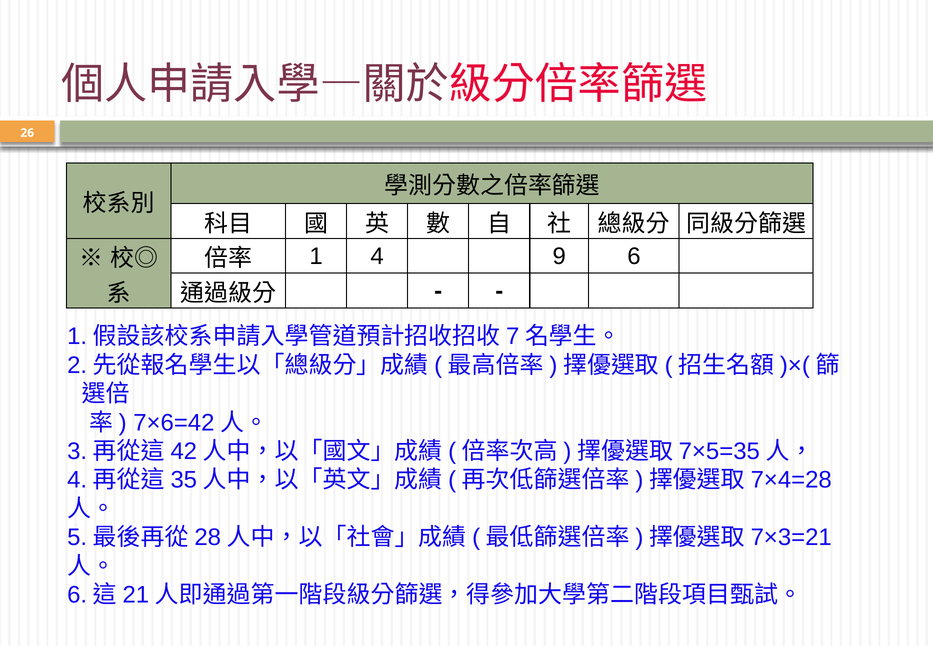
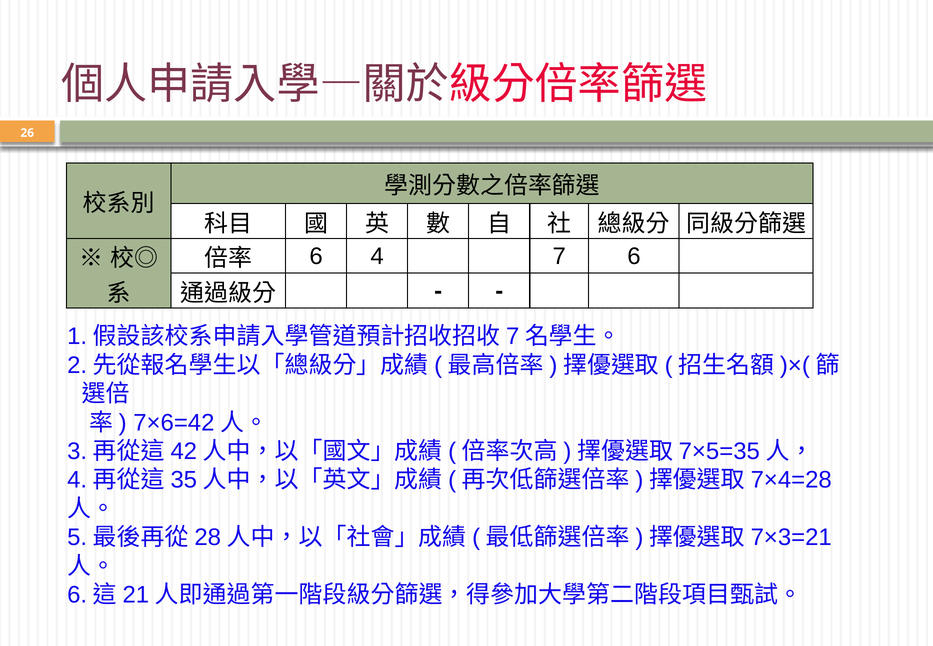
1: 1 -> 6 (316, 256)
9: 9 -> 7 (559, 256)
